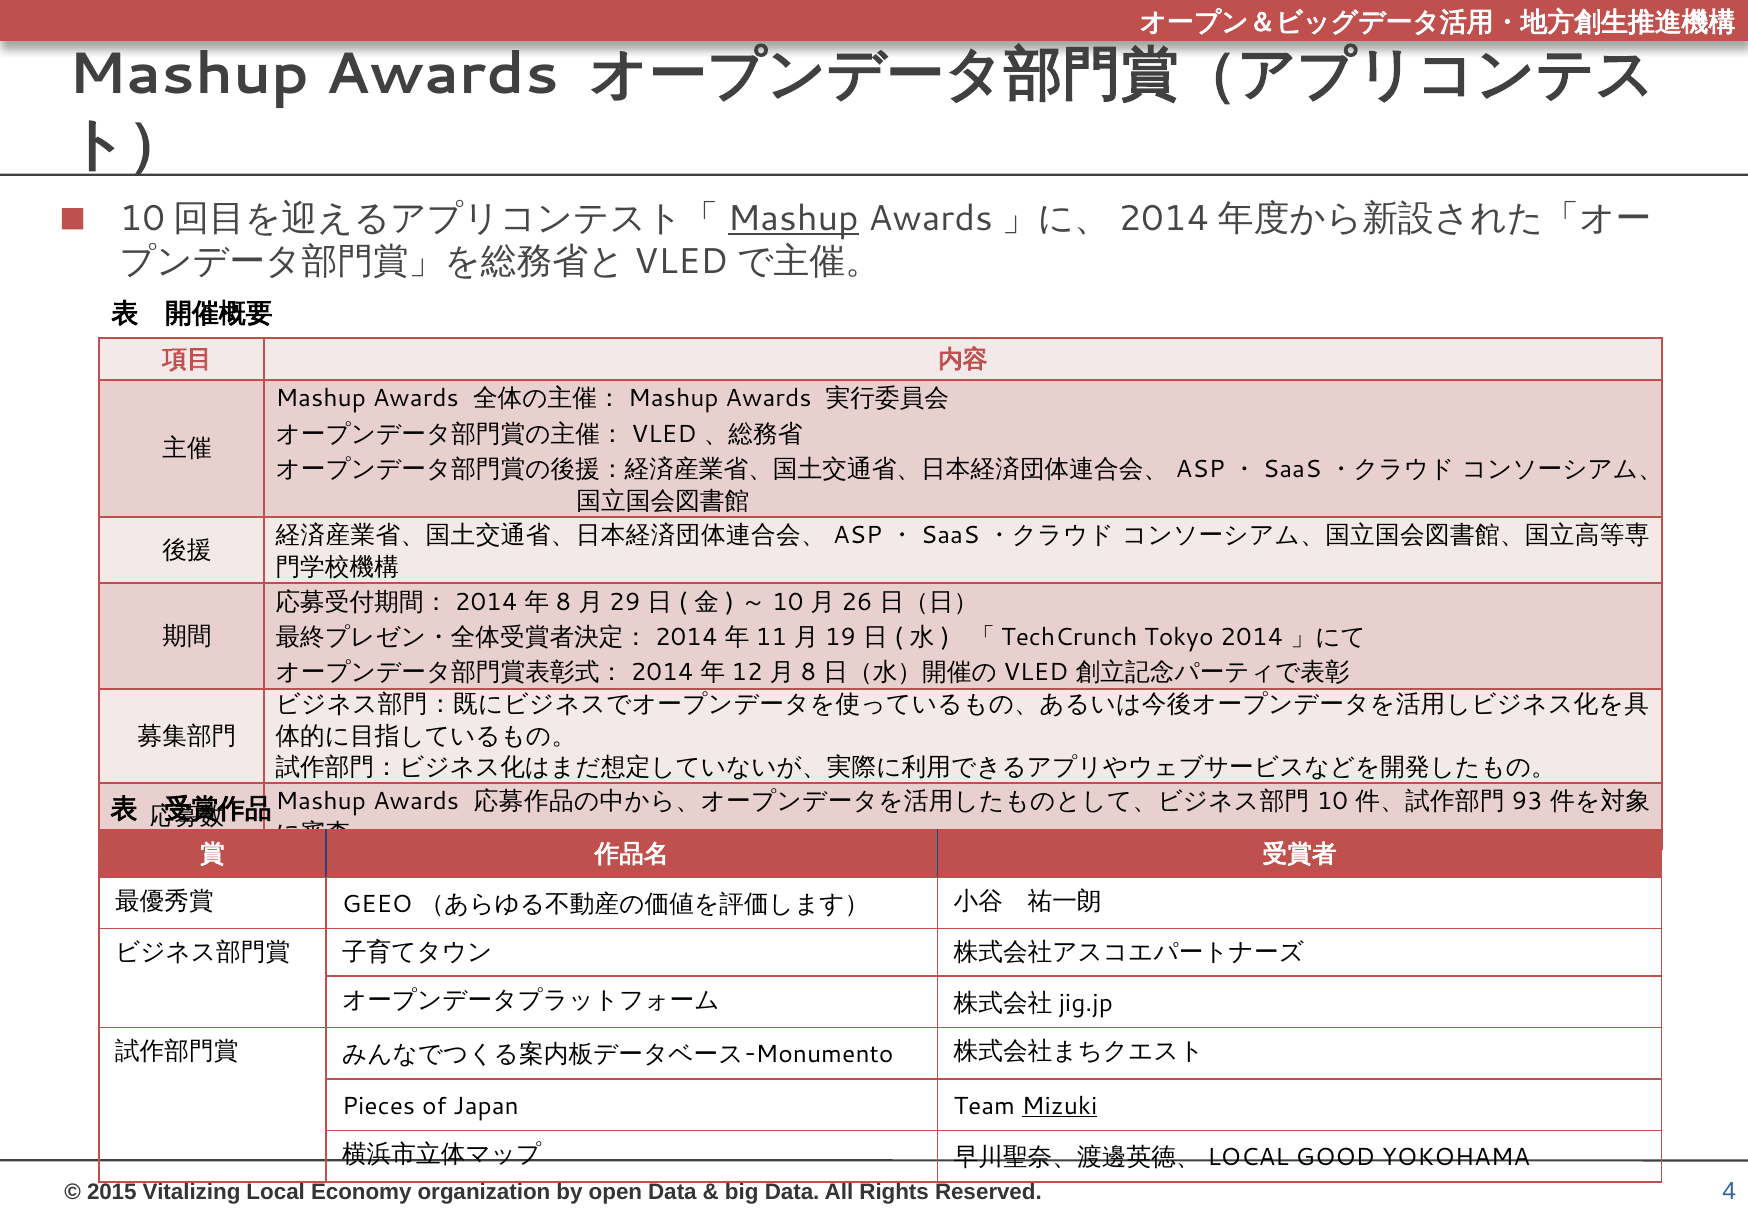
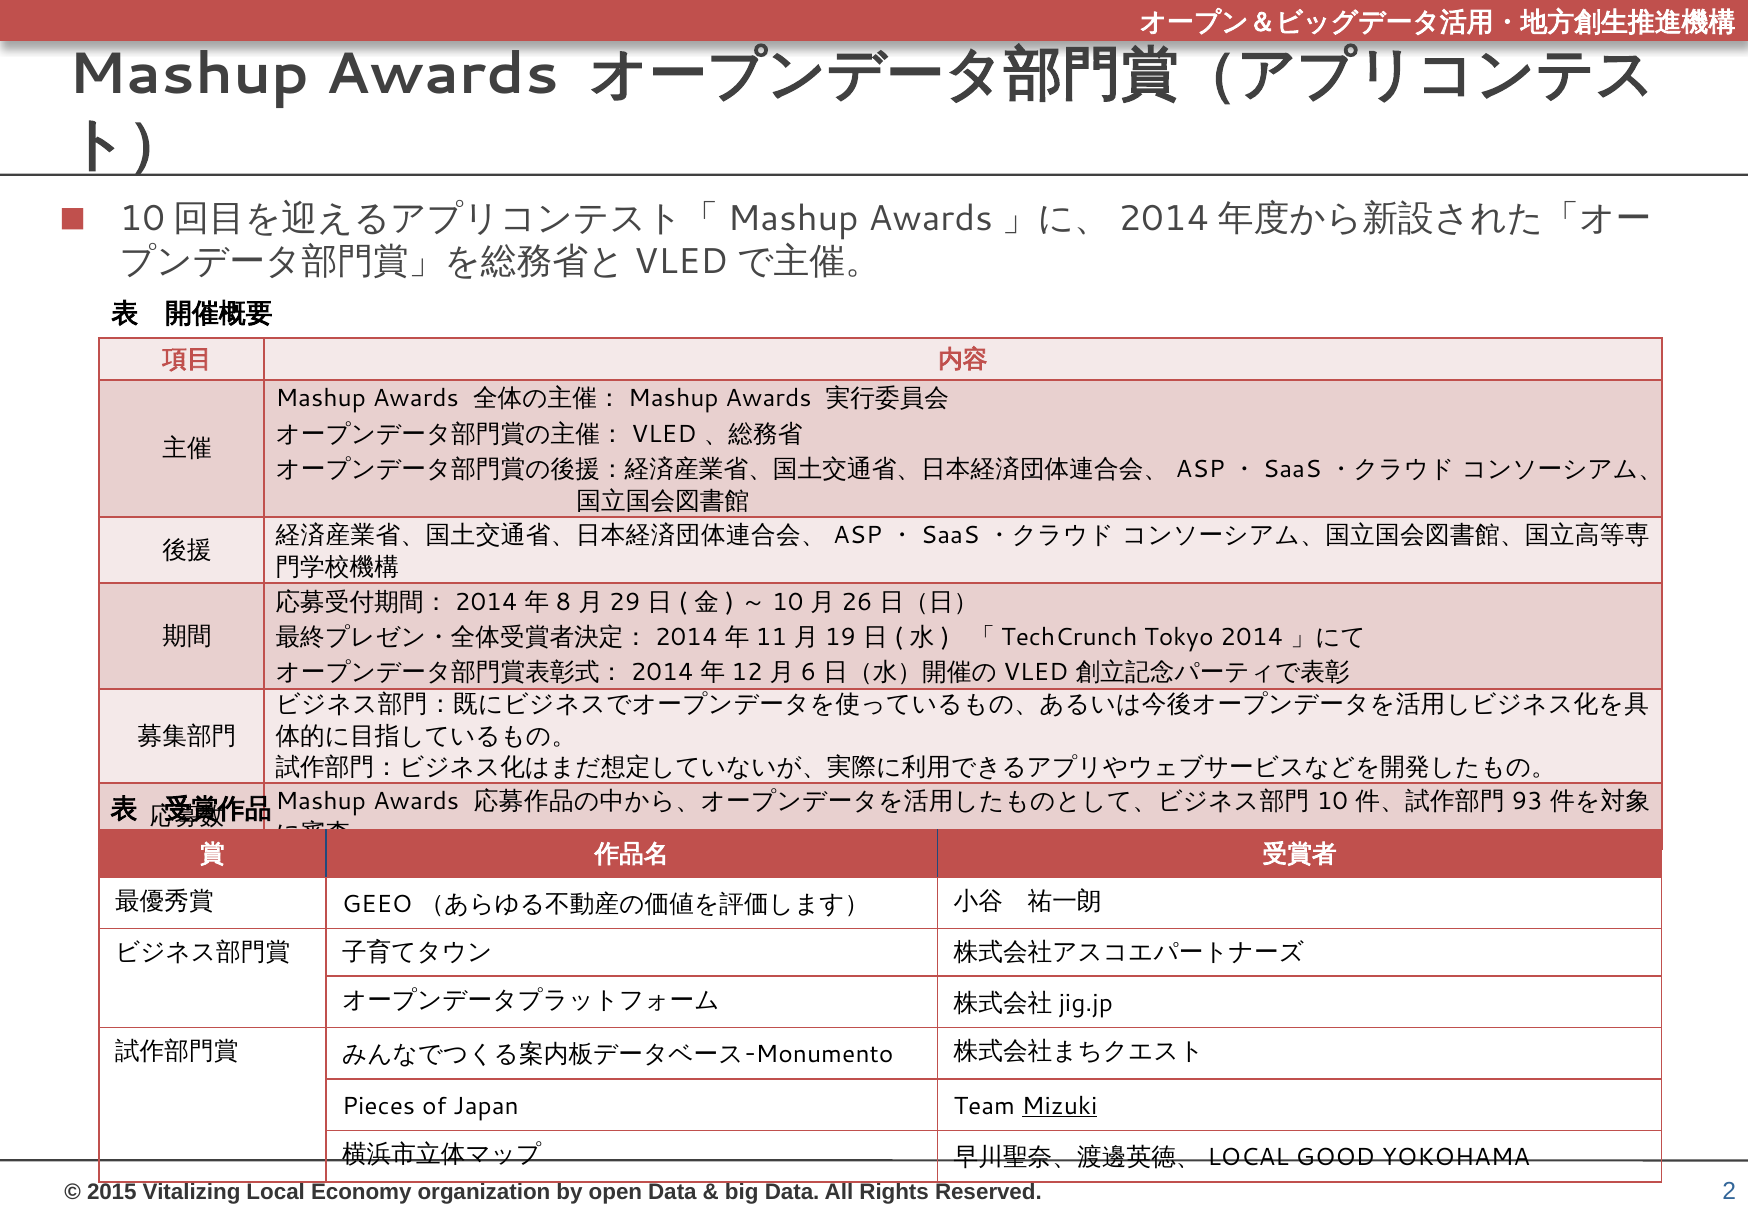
Mashup underline: present -> none (793, 219)
8: 8 -> 6 (808, 673)
4: 4 -> 2 (1729, 1191)
